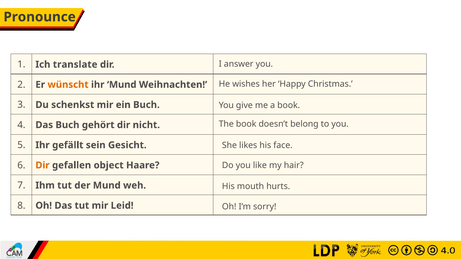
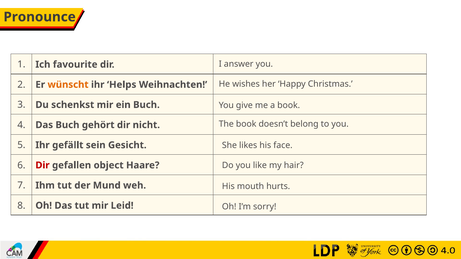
translate: translate -> favourite (75, 65)
ihr Mund: Mund -> Helps (122, 85)
Dir colour: orange -> red (43, 165)
